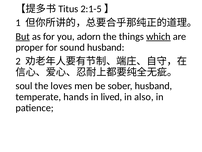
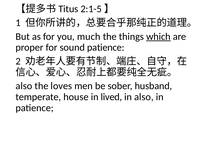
But underline: present -> none (23, 36)
adorn: adorn -> much (89, 36)
sound husband: husband -> patience (106, 47)
soul: soul -> also (24, 86)
hands: hands -> house (76, 97)
